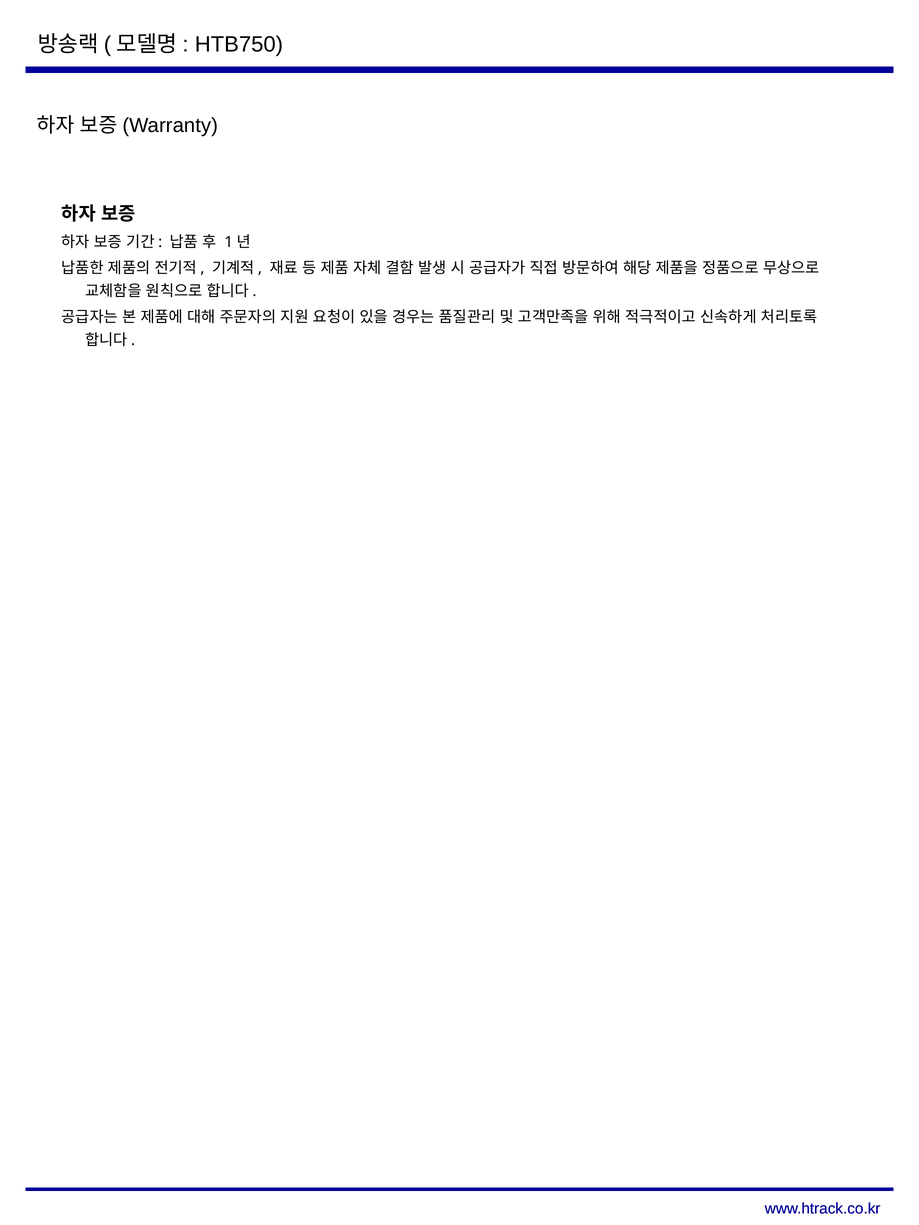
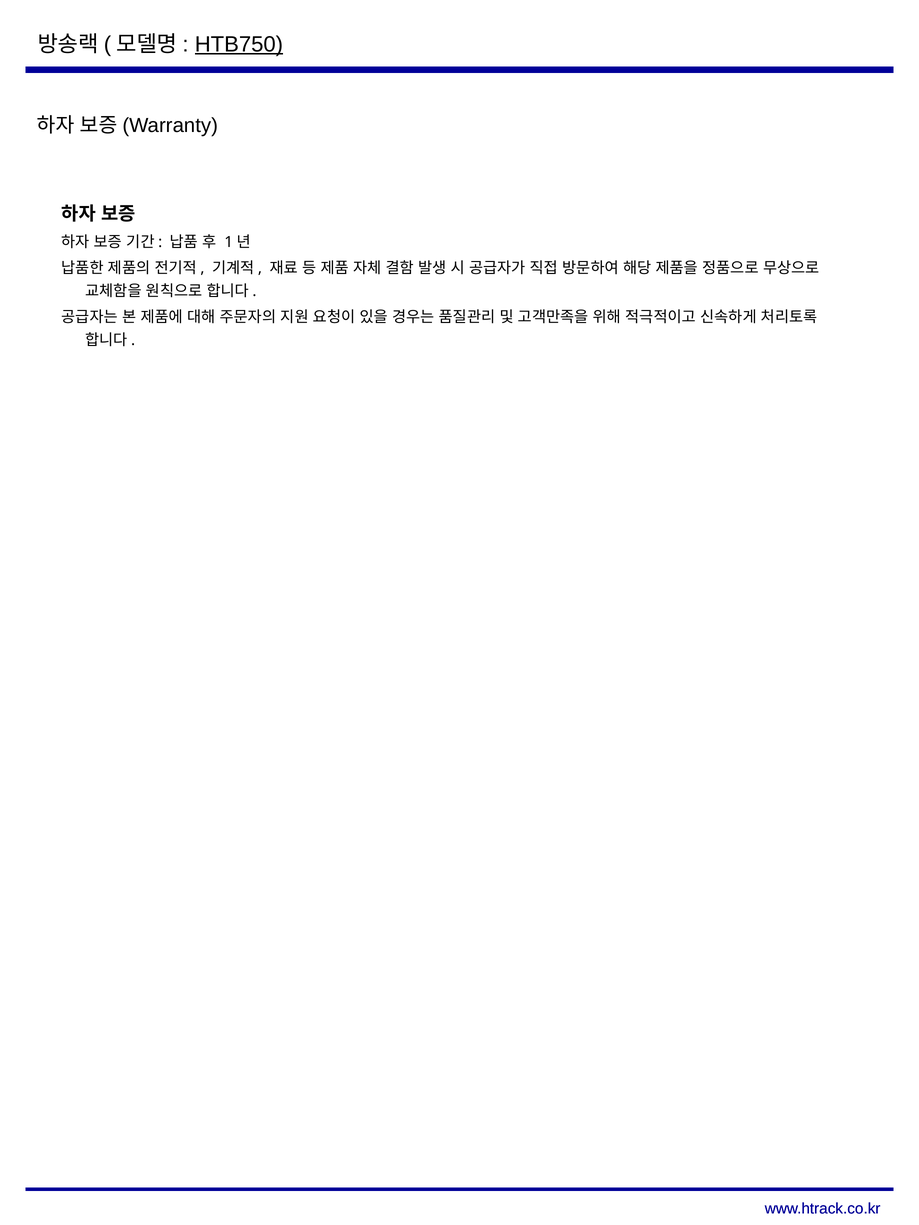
HTB750 underline: none -> present (239, 44)
